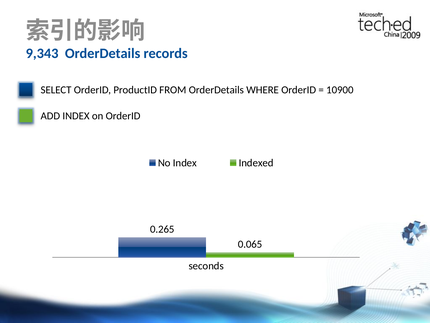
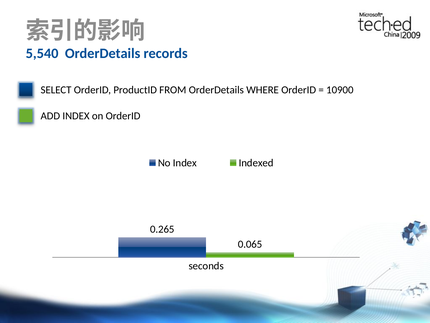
9,343: 9,343 -> 5,540 (42, 53)
